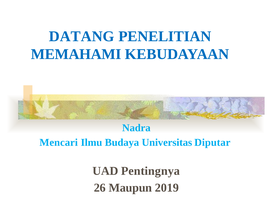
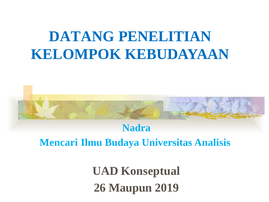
MEMAHAMI: MEMAHAMI -> KELOMPOK (76, 54)
Diputar: Diputar -> Analisis (212, 142)
Pentingnya: Pentingnya -> Konseptual (150, 171)
